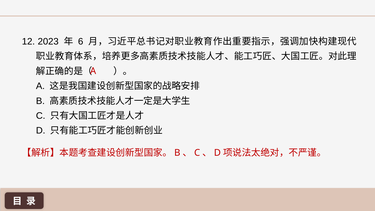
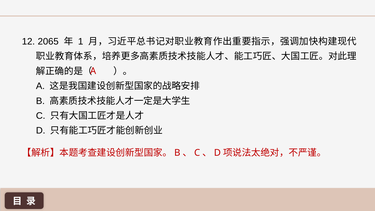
2023: 2023 -> 2065 (48, 42)
6: 6 -> 1 (81, 42)
